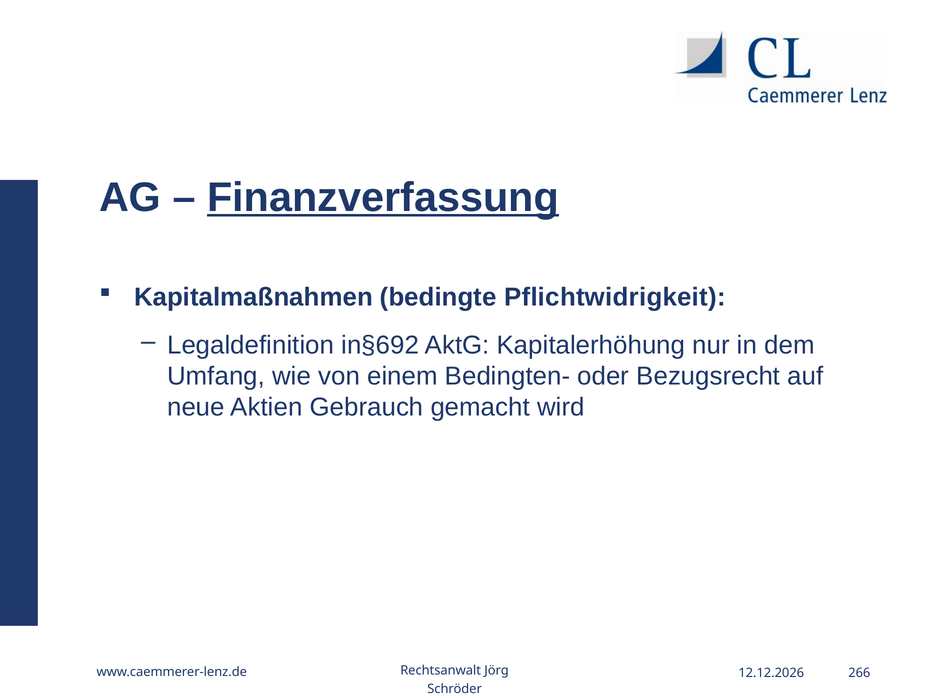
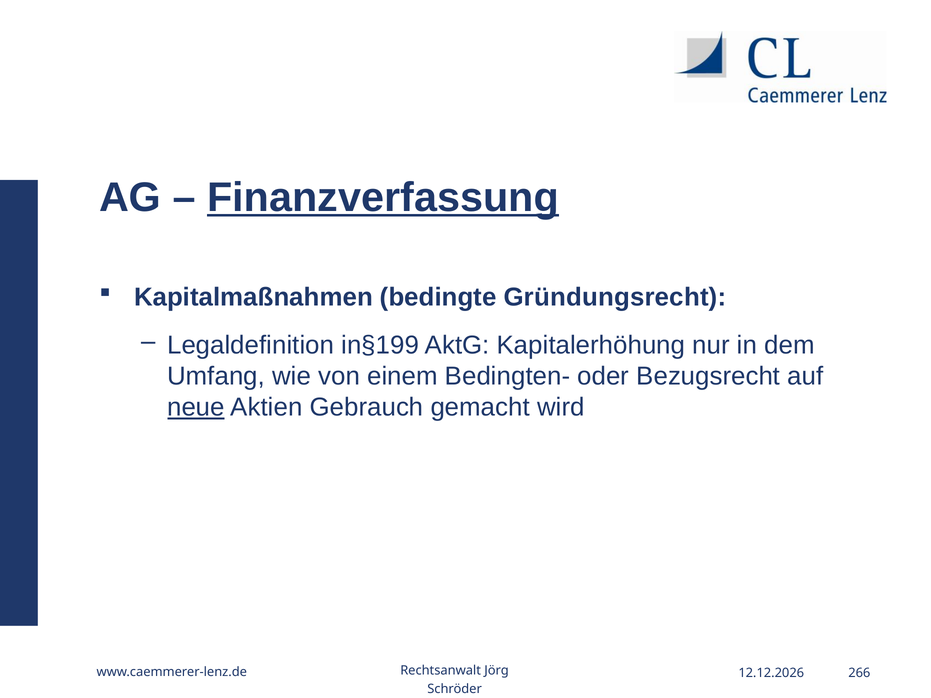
Pflichtwidrigkeit: Pflichtwidrigkeit -> Gründungsrecht (615, 297)
in§692: in§692 -> in§199 (380, 345)
neue underline: none -> present (196, 408)
